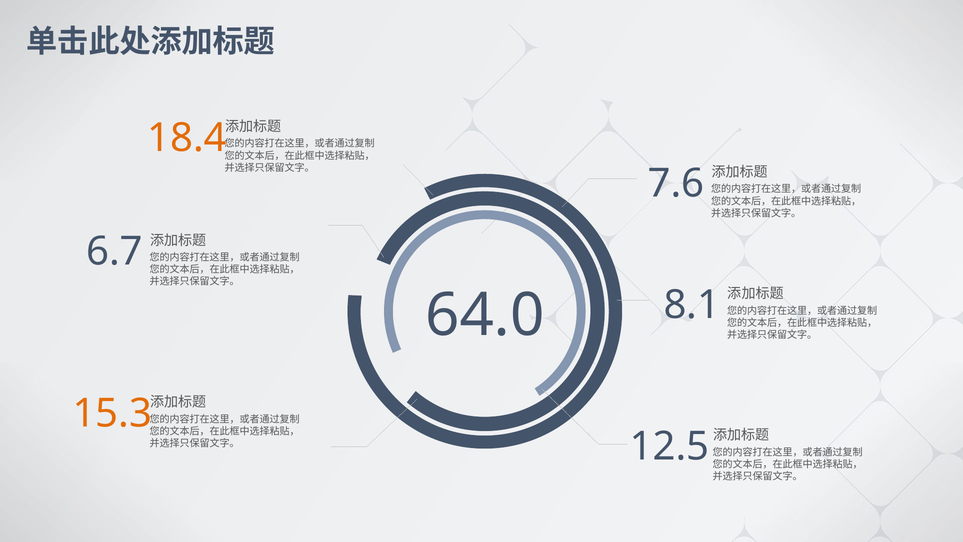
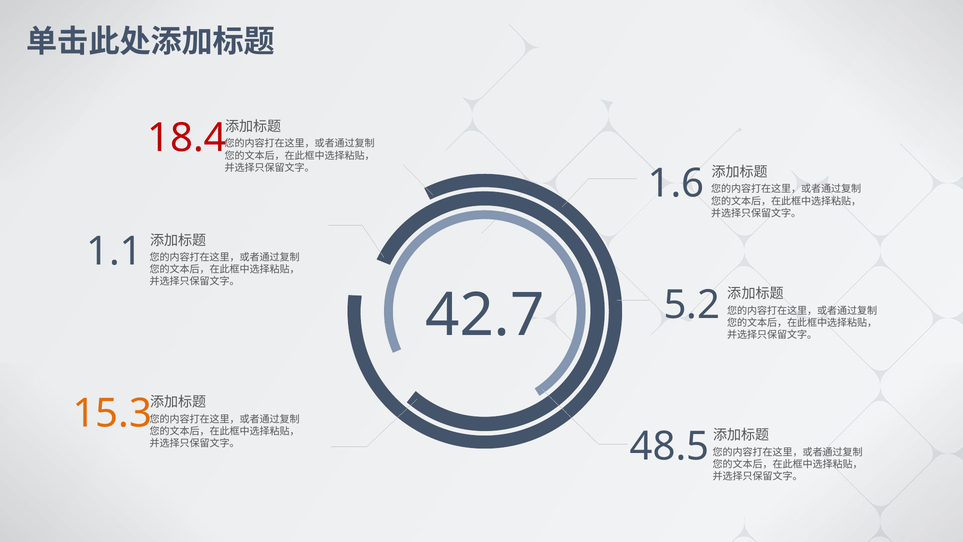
18.4 colour: orange -> red (187, 138)
7.6: 7.6 -> 1.6 (676, 183)
6.7: 6.7 -> 1.1 (114, 251)
8.1: 8.1 -> 5.2 (692, 305)
64.0: 64.0 -> 42.7 (485, 315)
12.5: 12.5 -> 48.5 (670, 446)
